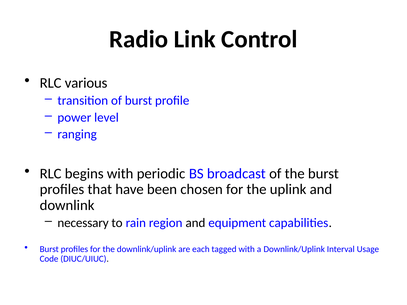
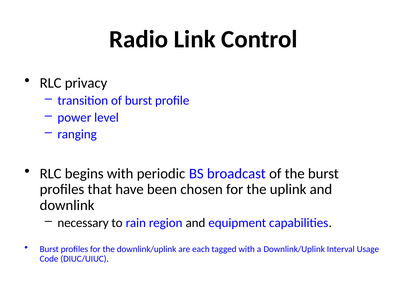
various: various -> privacy (86, 83)
